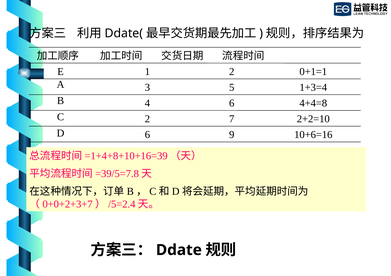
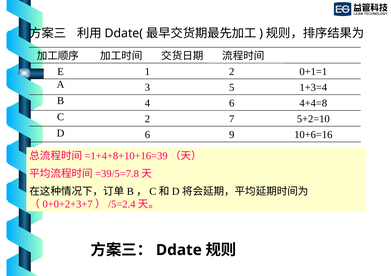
2+2=10: 2+2=10 -> 5+2=10 (313, 119)
